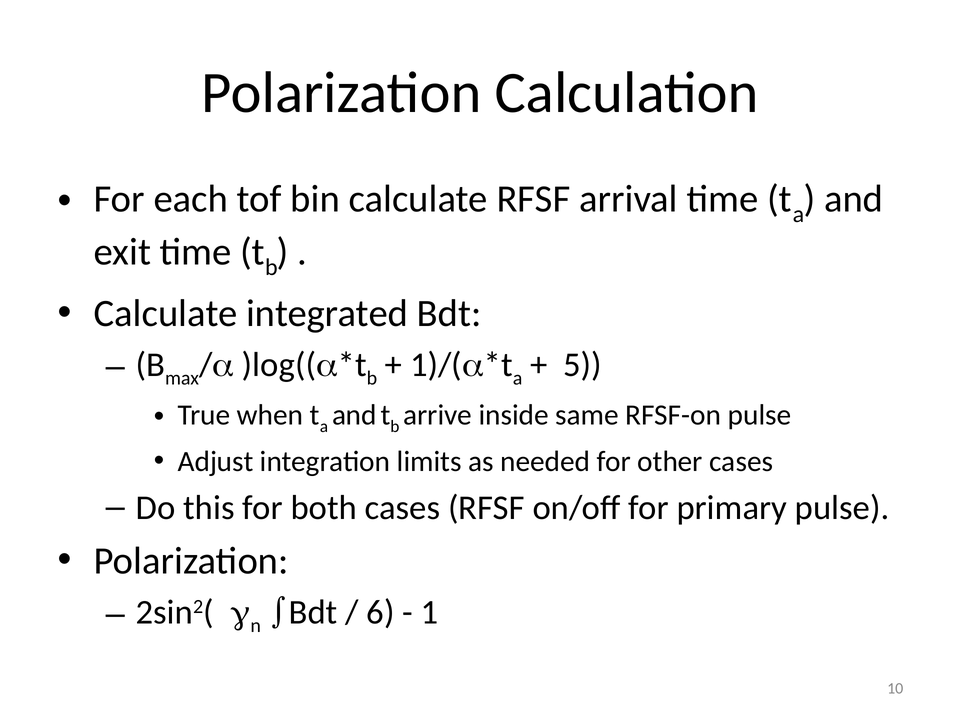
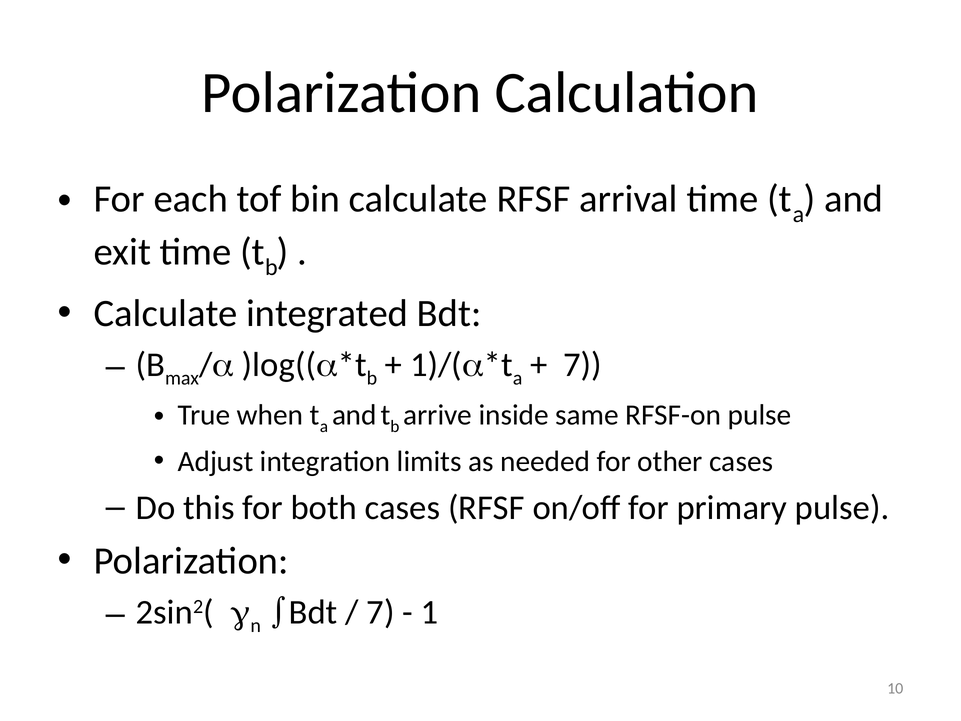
5: 5 -> 7 (582, 365)
6: 6 -> 7 (381, 612)
